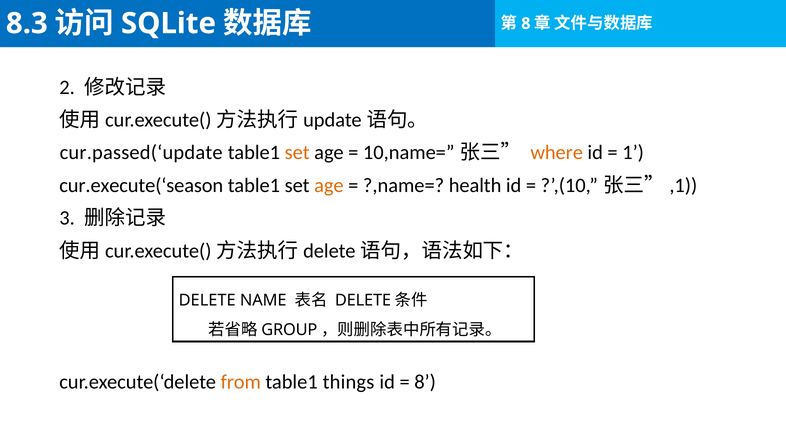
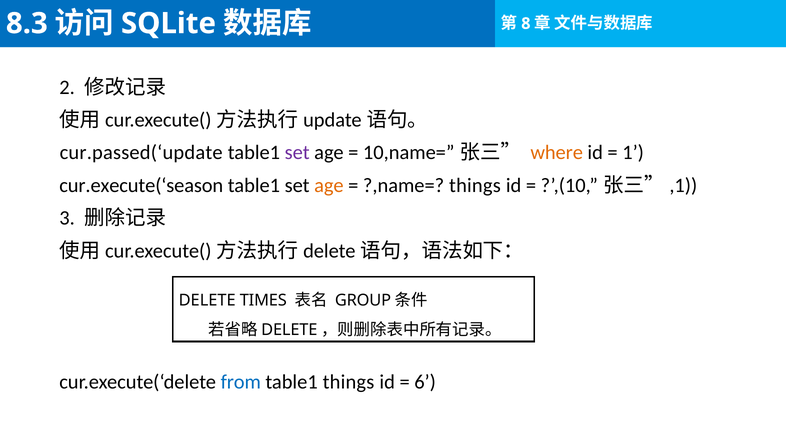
set colour: orange -> purple (297, 153)
?,name= health: health -> things (475, 186)
NAME: NAME -> TIMES (263, 300)
DELETE: DELETE -> GROUP (363, 300)
GROUP: GROUP -> DELETE (289, 330)
from colour: orange -> blue (241, 382)
8: 8 -> 6 (425, 382)
